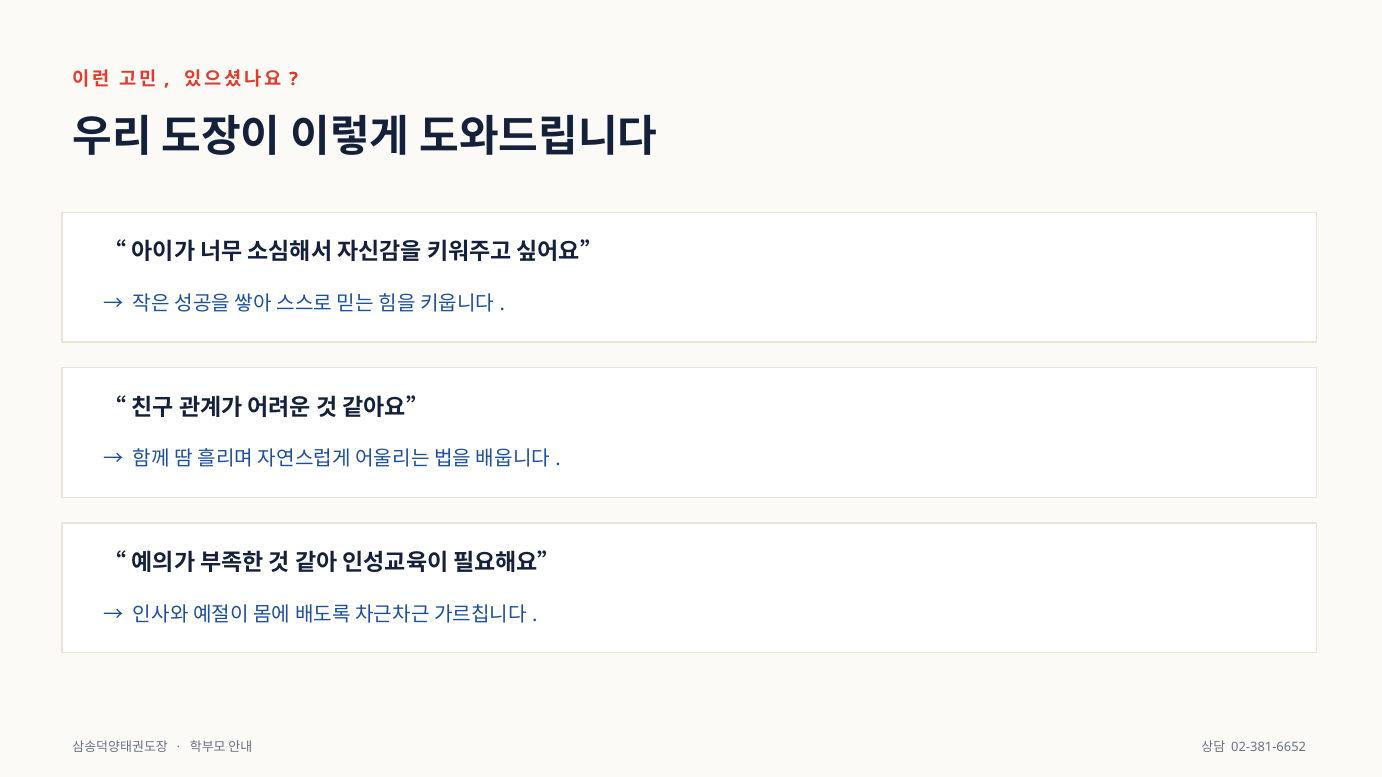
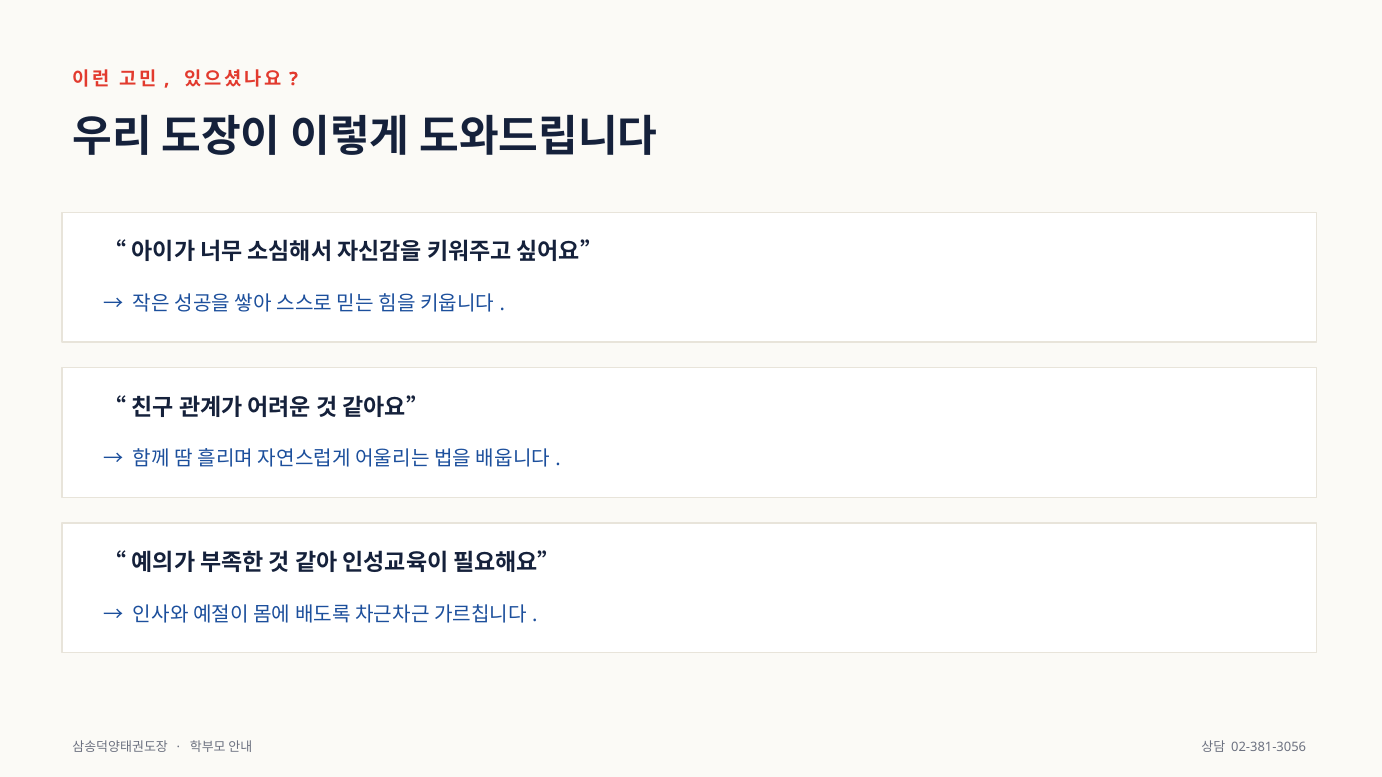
02-381-6652: 02-381-6652 -> 02-381-3056 (1269, 747)
